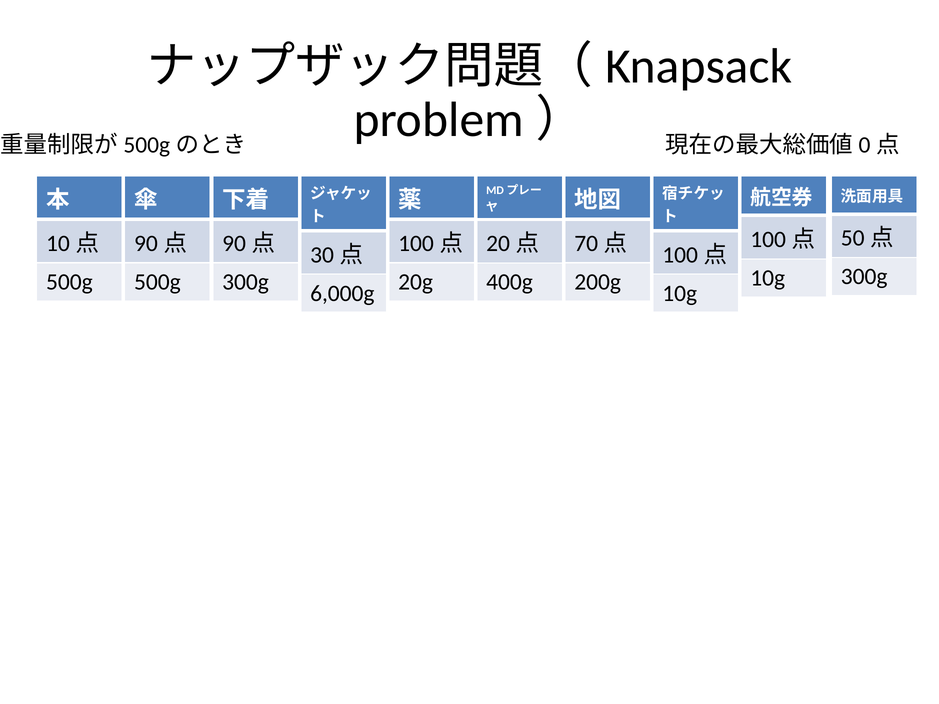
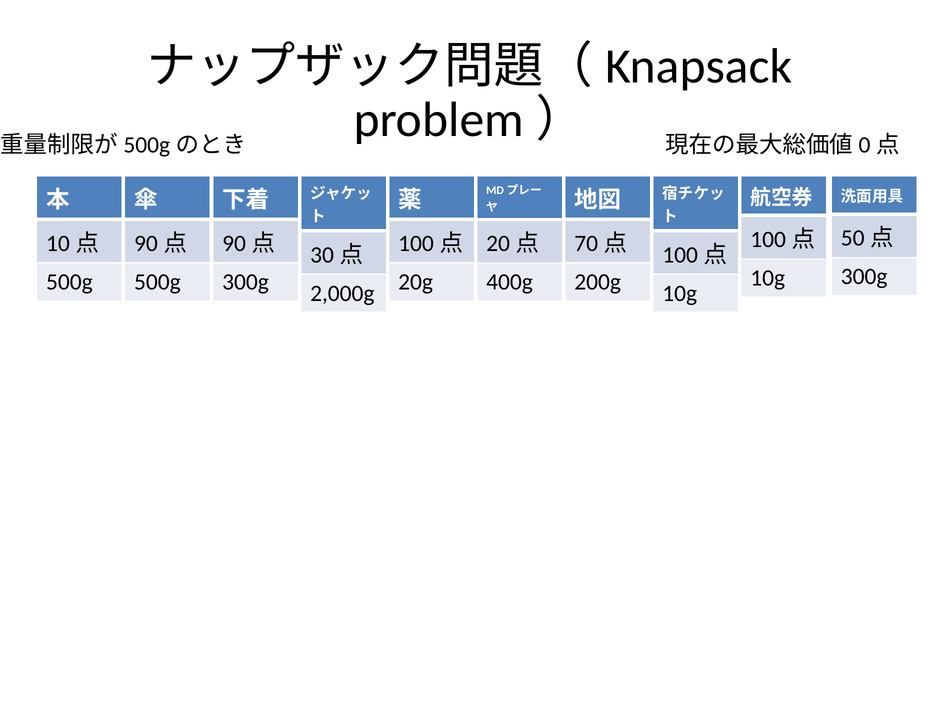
6,000g: 6,000g -> 2,000g (342, 294)
